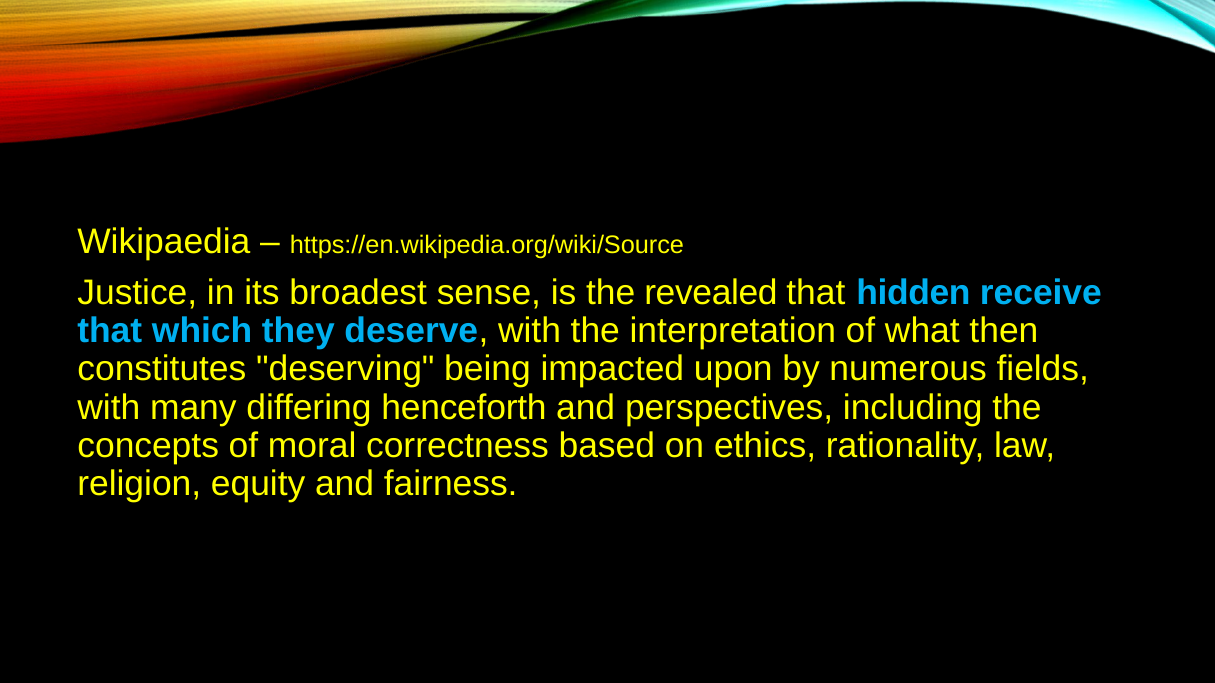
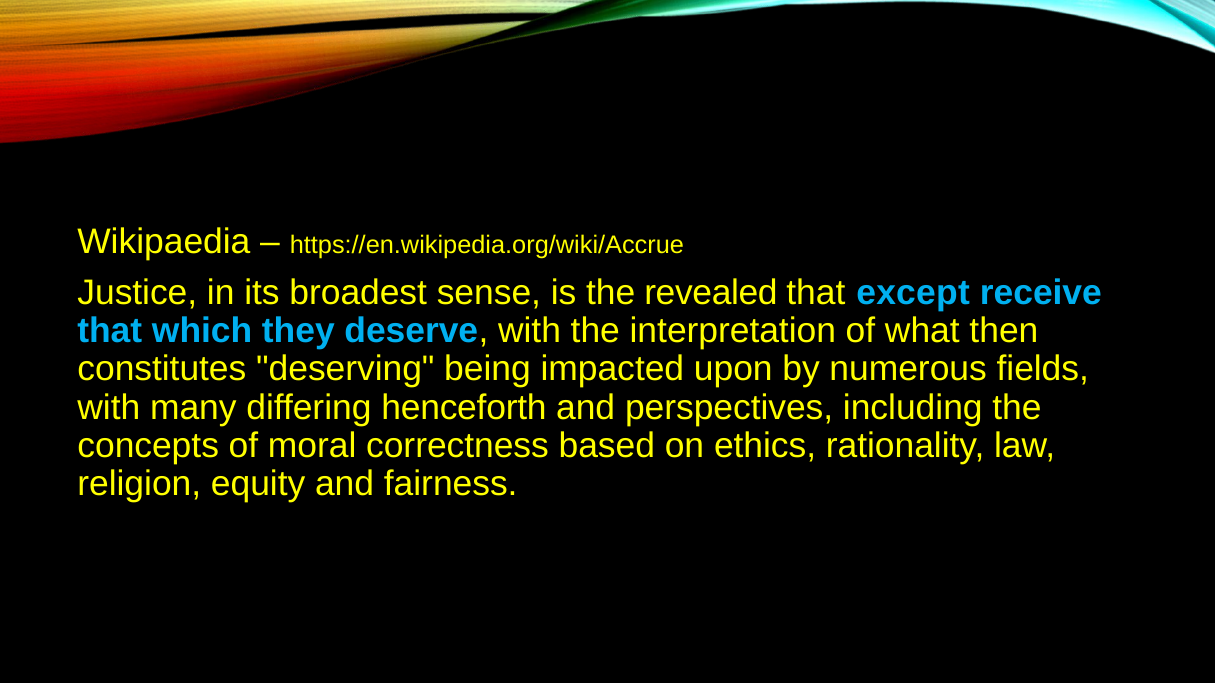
https://en.wikipedia.org/wiki/Source: https://en.wikipedia.org/wiki/Source -> https://en.wikipedia.org/wiki/Accrue (487, 245)
hidden: hidden -> except (913, 293)
